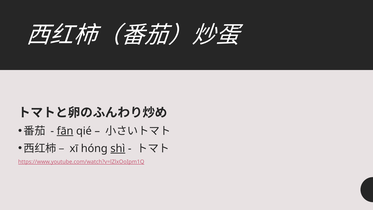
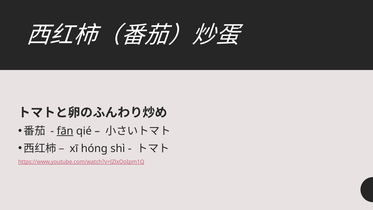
shì underline: present -> none (118, 148)
